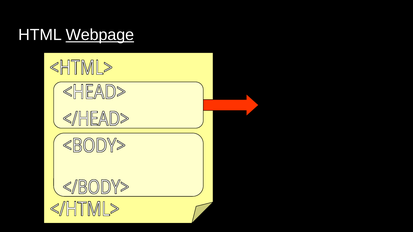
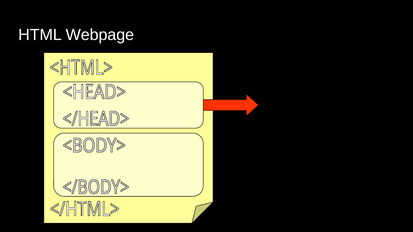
Webpage underline: present -> none (100, 35)
